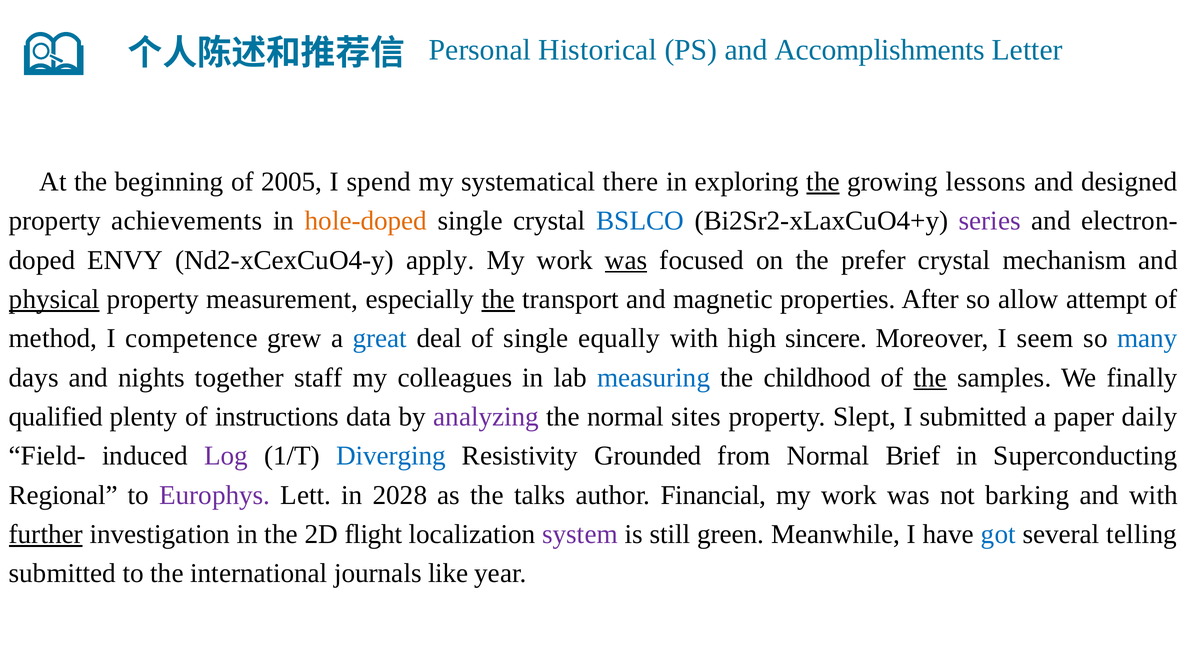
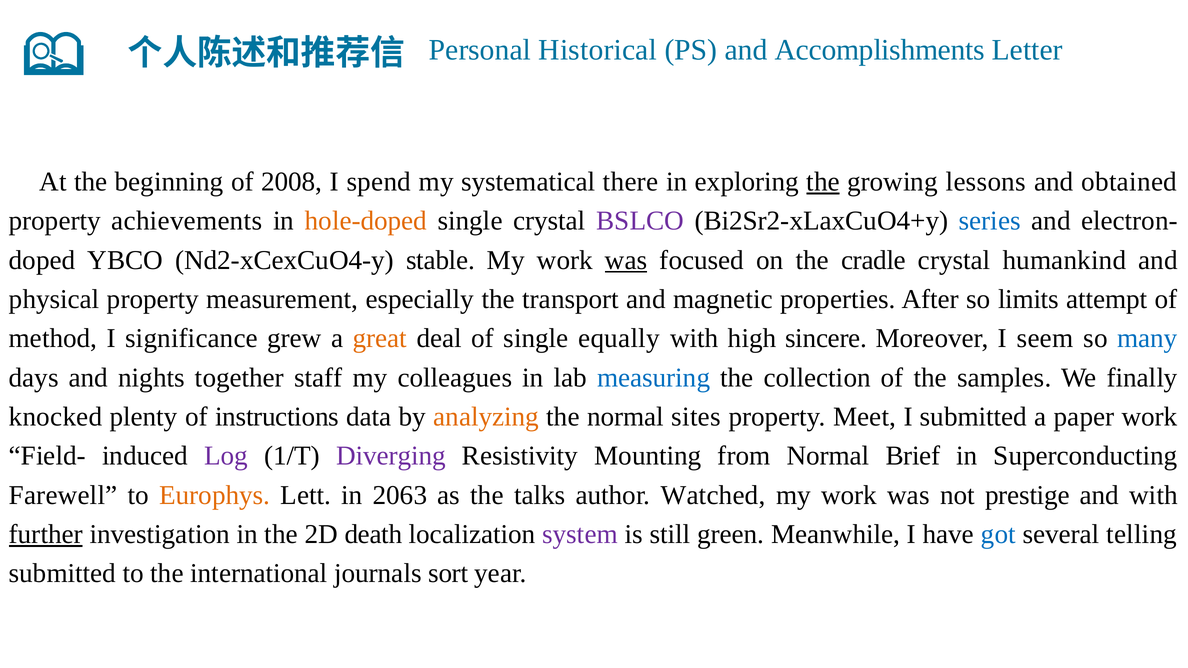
2005: 2005 -> 2008 (292, 182)
designed: designed -> obtained (1129, 182)
BSLCO colour: blue -> purple (640, 221)
series colour: purple -> blue (990, 221)
ENVY: ENVY -> YBCO (125, 260)
apply: apply -> stable (440, 260)
prefer: prefer -> cradle (874, 260)
mechanism: mechanism -> humankind (1064, 260)
physical underline: present -> none (54, 299)
the underline: present -> none (498, 299)
allow: allow -> limits (1028, 299)
competence: competence -> significance (192, 339)
great colour: blue -> orange (380, 339)
childhood: childhood -> collection (817, 378)
the underline: present -> none (930, 378)
qualified: qualified -> knocked (56, 417)
analyzing colour: purple -> orange (486, 417)
Slept: Slept -> Meet (864, 417)
paper daily: daily -> work (1150, 417)
Diverging colour: blue -> purple (391, 456)
Grounded: Grounded -> Mounting (648, 456)
Regional: Regional -> Farewell (63, 495)
Europhys colour: purple -> orange (215, 495)
2028: 2028 -> 2063 (400, 495)
Financial: Financial -> Watched (713, 495)
barking: barking -> prestige (1027, 495)
flight: flight -> death (373, 534)
like: like -> sort (448, 574)
